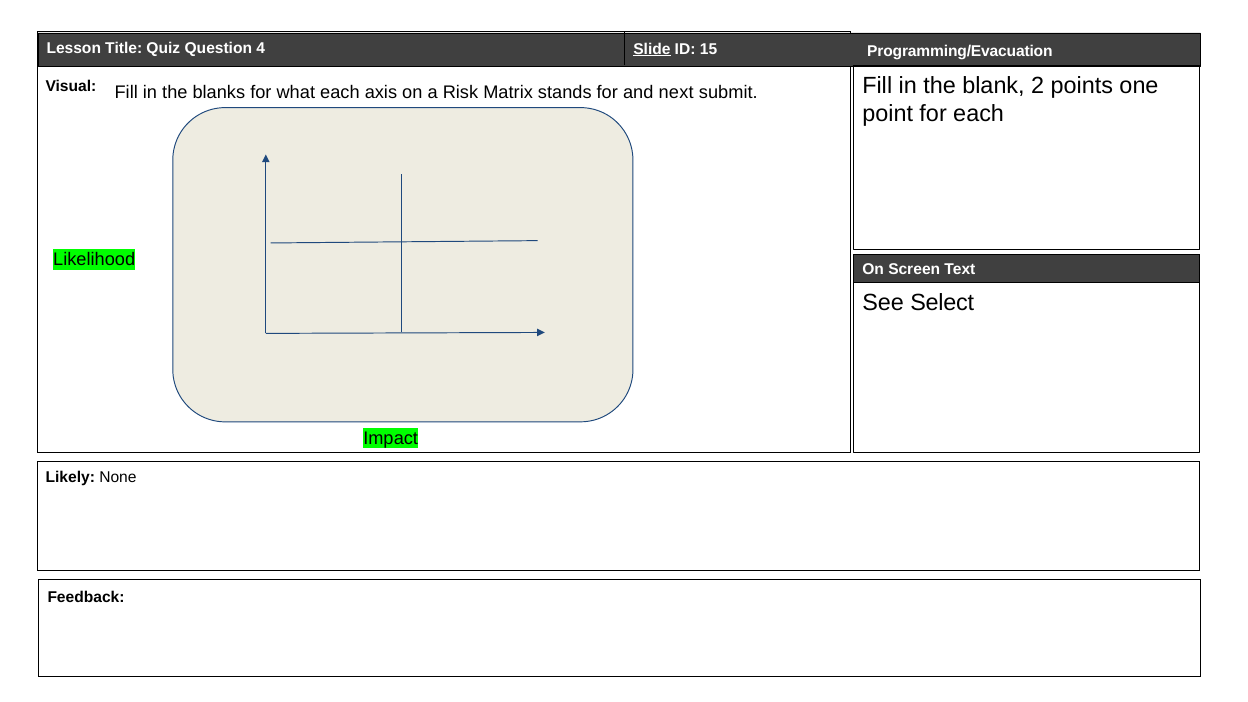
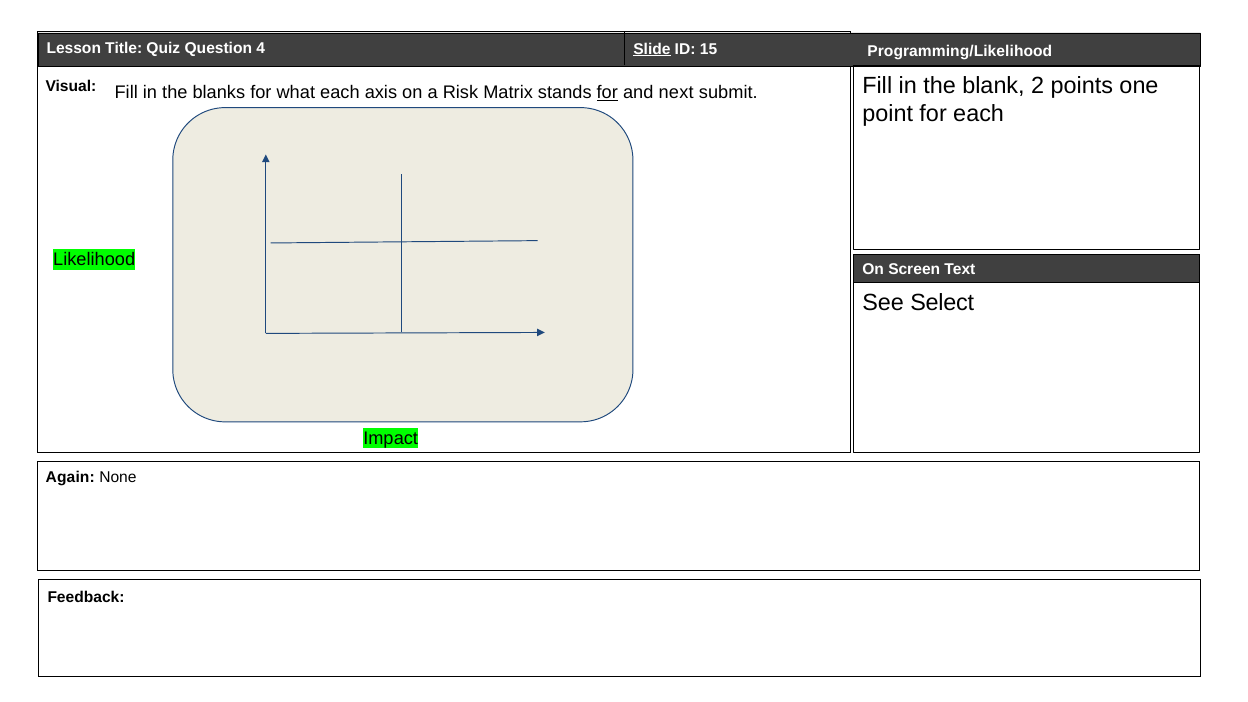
Programming/Evacuation: Programming/Evacuation -> Programming/Likelihood (960, 51)
for underline: none -> present (607, 93)
Likely: Likely -> Again (70, 478)
